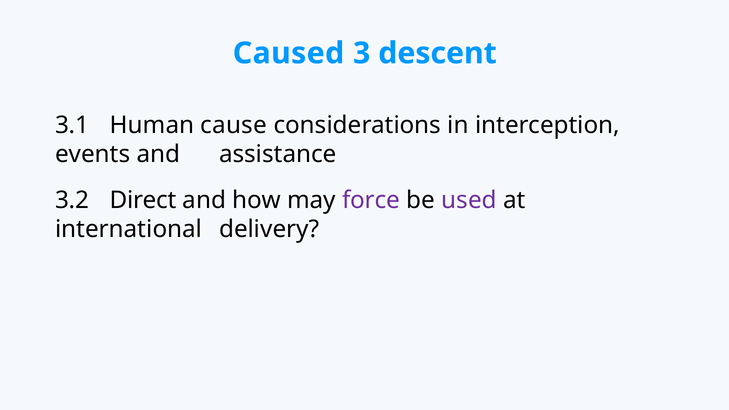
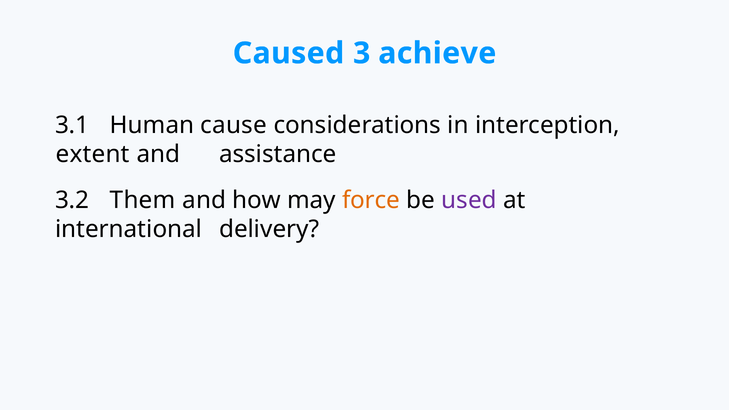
descent: descent -> achieve (437, 53)
events: events -> extent (93, 154)
Direct: Direct -> Them (143, 200)
force colour: purple -> orange (371, 200)
